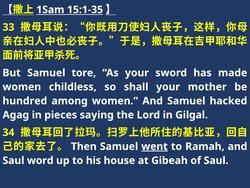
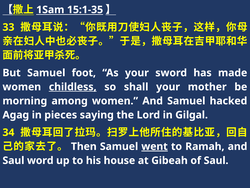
tore: tore -> foot (84, 73)
childless underline: none -> present (73, 87)
hundred: hundred -> morning (25, 101)
